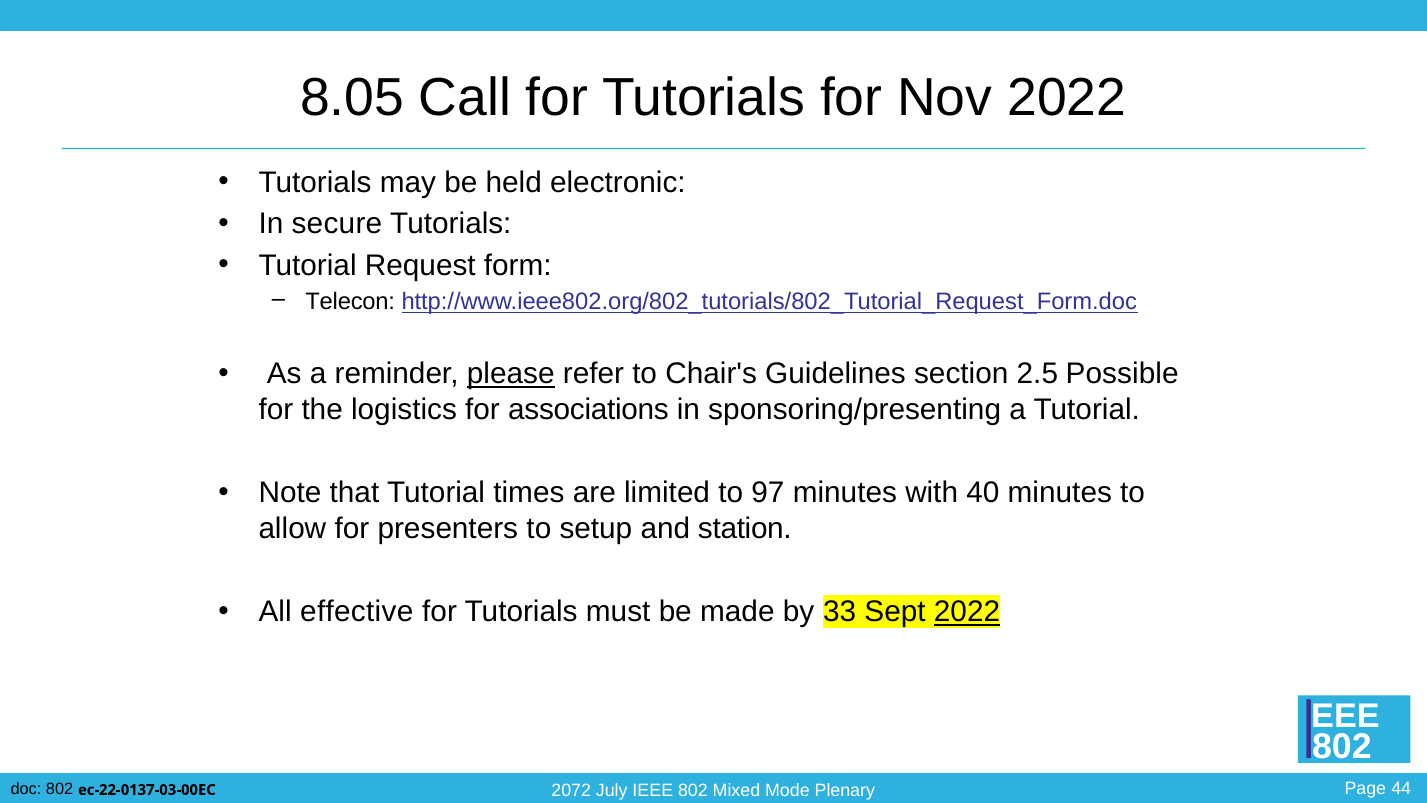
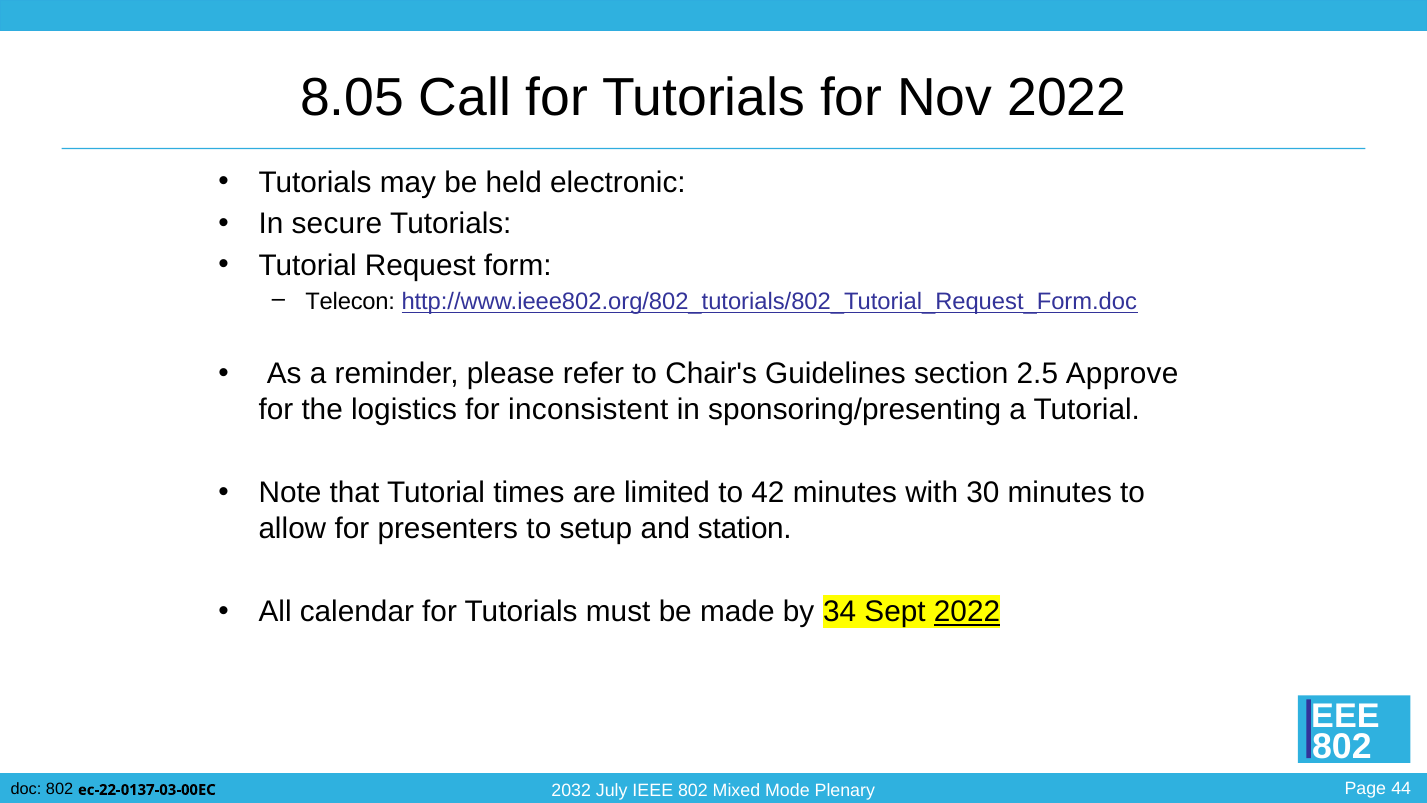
please underline: present -> none (511, 374)
Possible: Possible -> Approve (1122, 374)
associations: associations -> inconsistent (588, 409)
97: 97 -> 42 (768, 493)
40: 40 -> 30 (983, 493)
effective: effective -> calendar (357, 612)
33: 33 -> 34 (840, 612)
2072: 2072 -> 2032 (571, 790)
